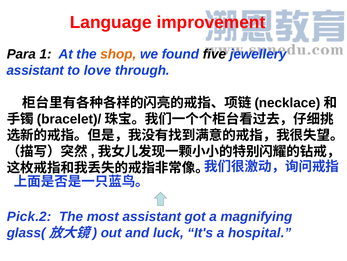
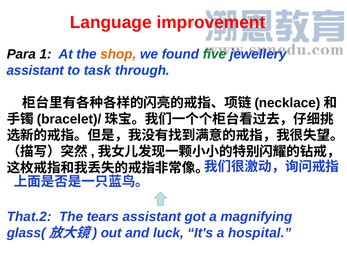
five colour: black -> green (214, 54)
love: love -> task (98, 70)
Pick.2: Pick.2 -> That.2 (29, 216)
most: most -> tears (103, 216)
